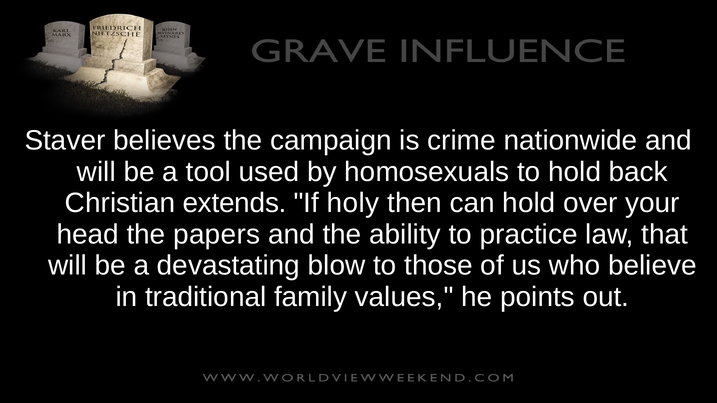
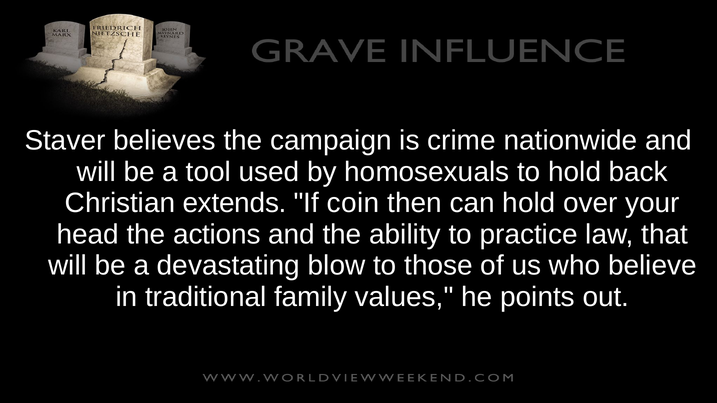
holy: holy -> coin (353, 203)
papers: papers -> actions (217, 235)
